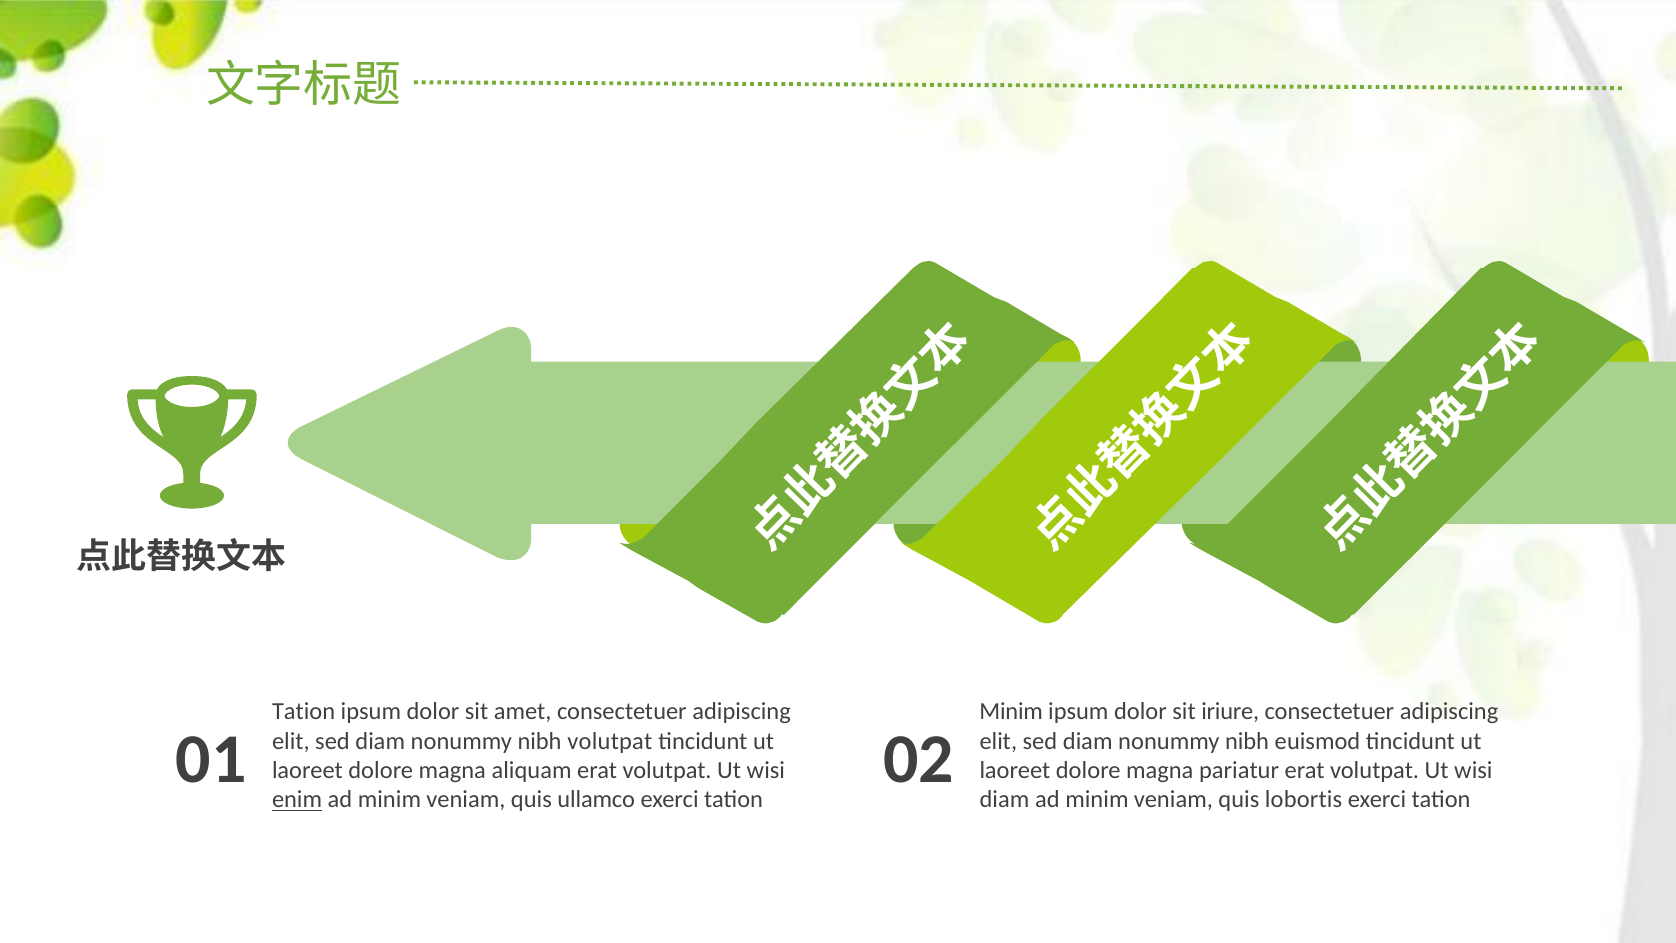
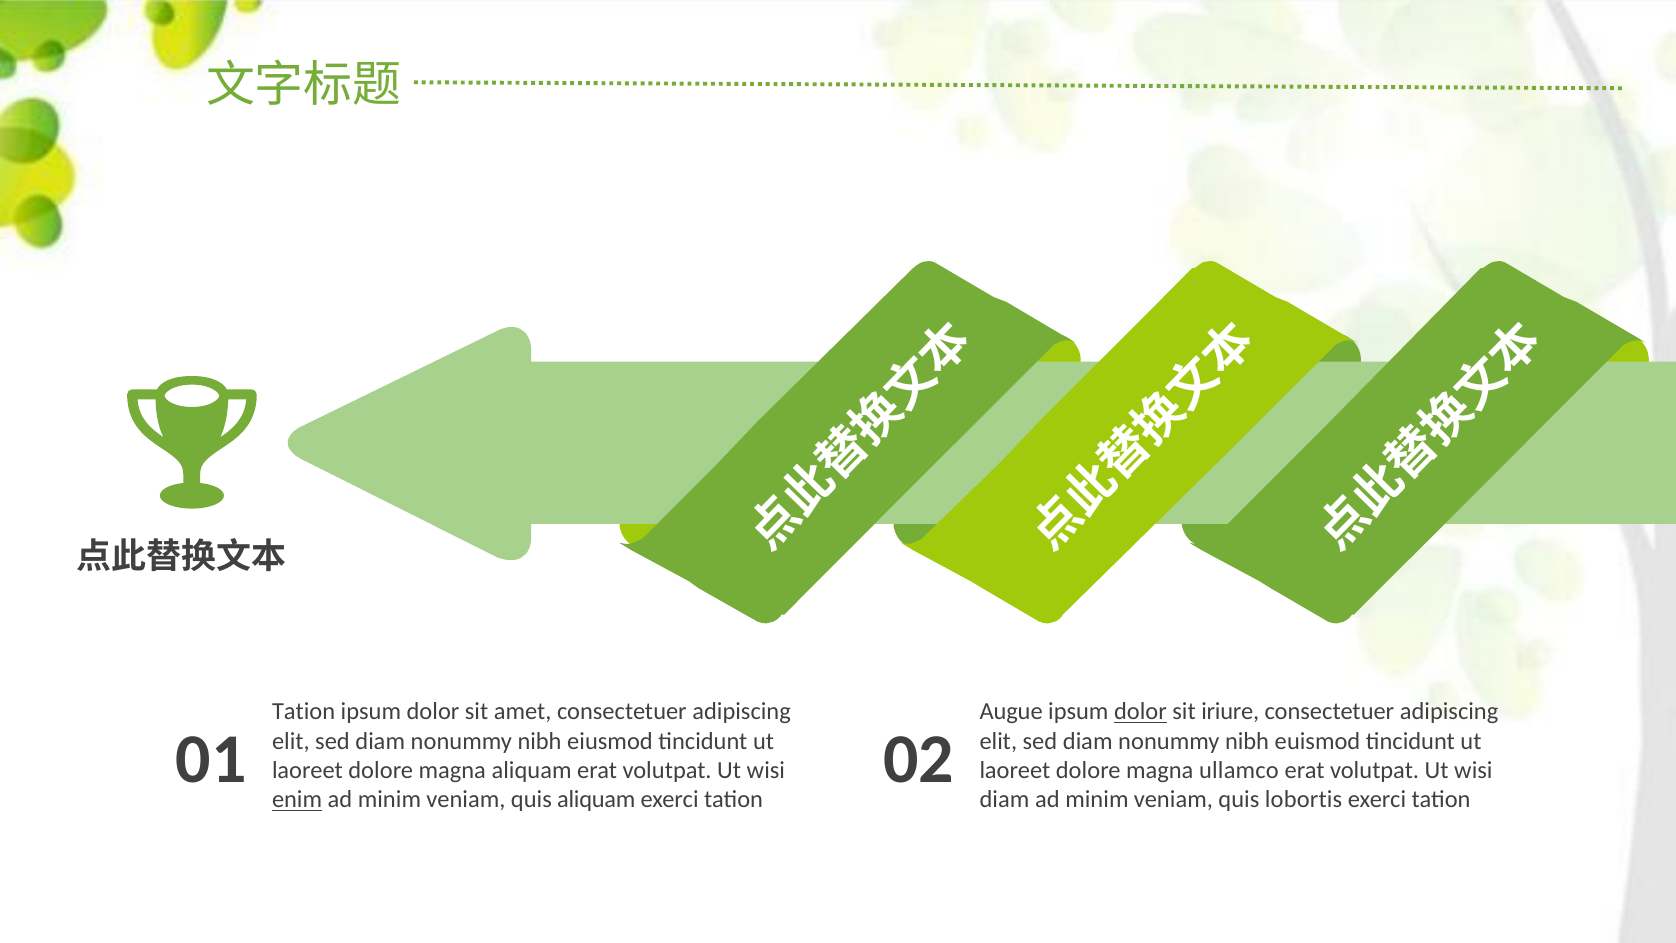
Minim: Minim -> Augue (1011, 712)
dolor underline: none -> present (1140, 712)
nibh volutpat: volutpat -> eiusmod (610, 741)
pariatur: pariatur -> ullamco (1239, 770)
quis ullamco: ullamco -> aliquam (596, 800)
